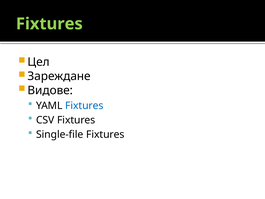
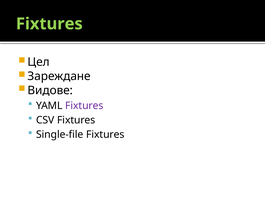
Fixtures colour: blue -> purple (84, 105)
